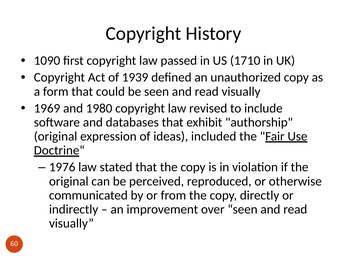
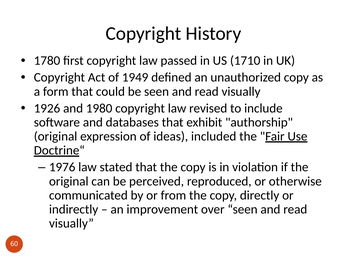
1090: 1090 -> 1780 (47, 61)
1939: 1939 -> 1949 (135, 78)
1969: 1969 -> 1926 (47, 108)
